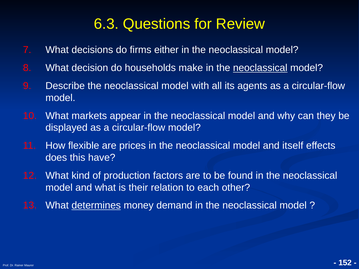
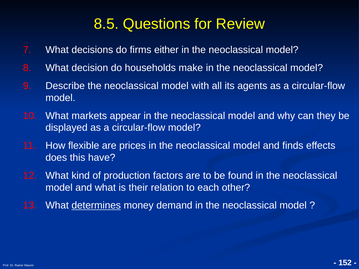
6.3: 6.3 -> 8.5 (106, 24)
neoclassical underline: present -> none (260, 68)
itself: itself -> finds (293, 146)
